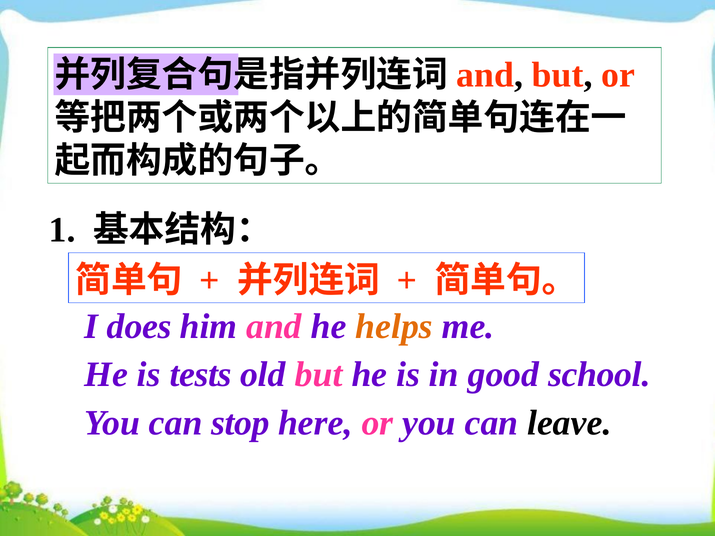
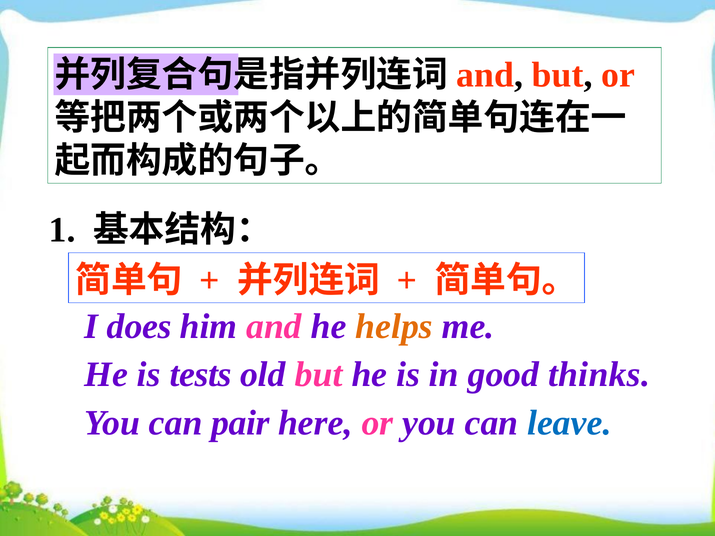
school: school -> thinks (599, 375)
stop: stop -> pair (240, 423)
leave colour: black -> blue (569, 423)
